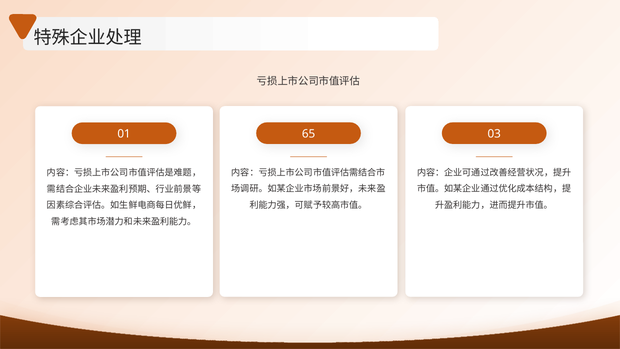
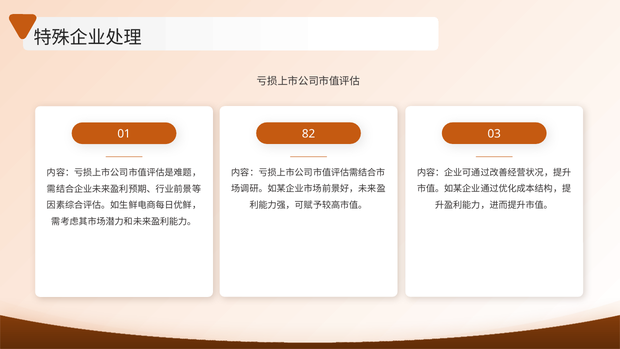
65: 65 -> 82 (309, 134)
